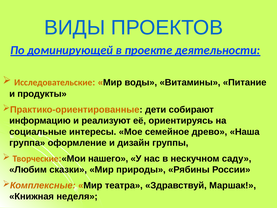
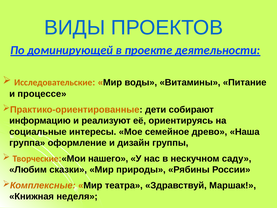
продукты: продукты -> процессе (42, 94)
